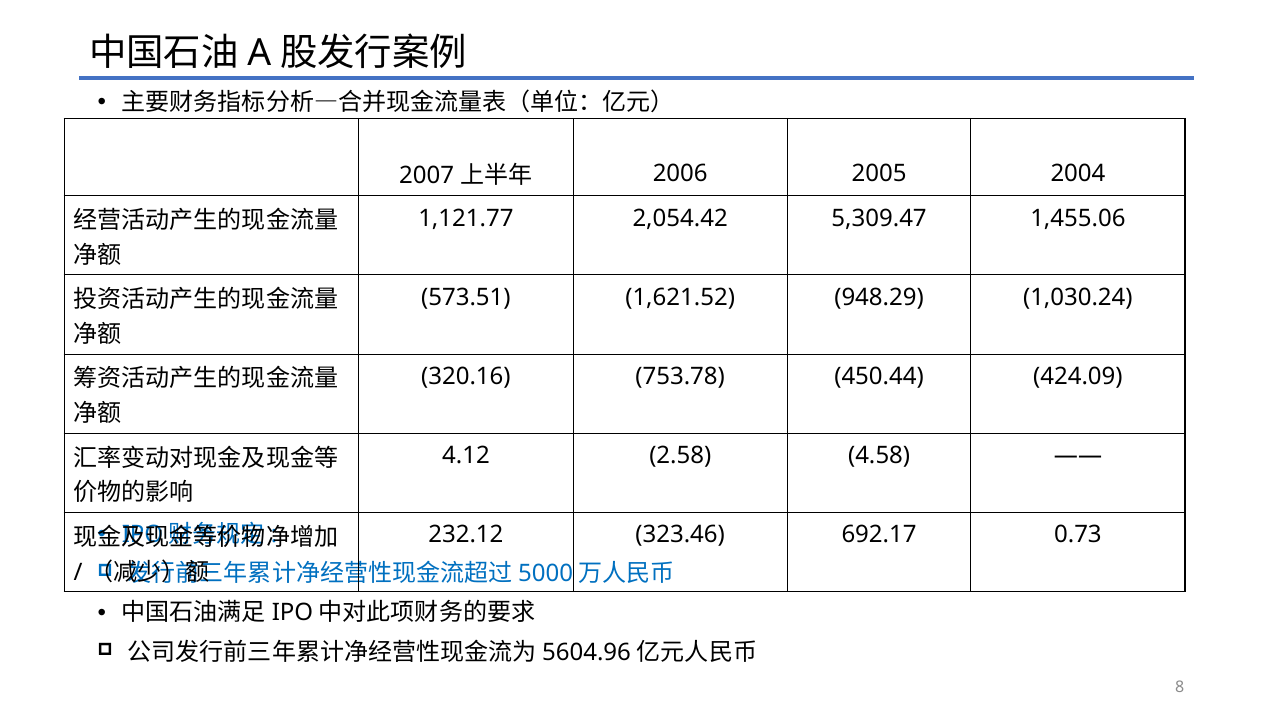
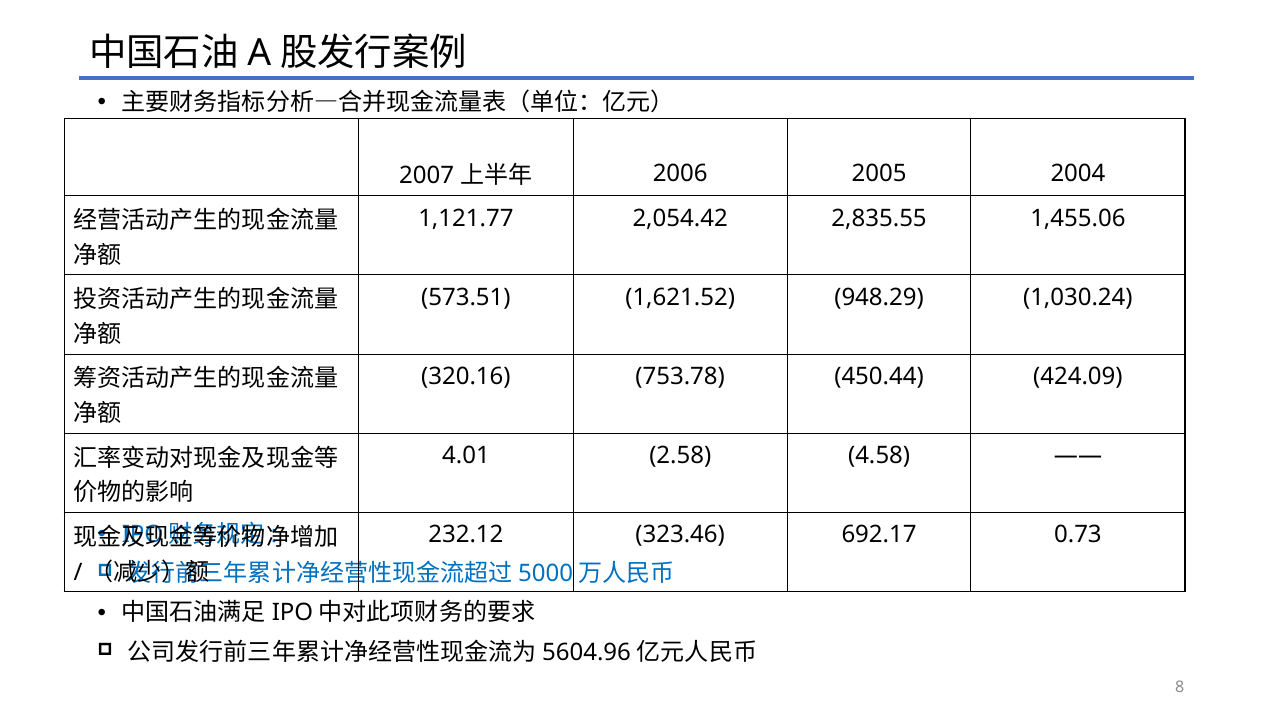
5,309.47: 5,309.47 -> 2,835.55 (879, 218)
4.12: 4.12 -> 4.01 (466, 456)
